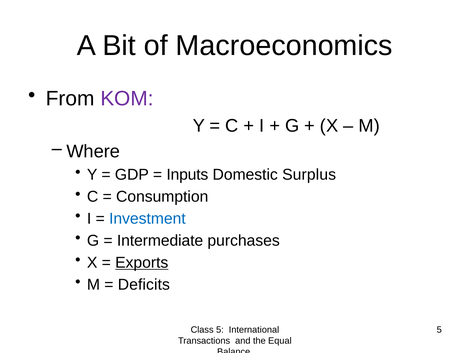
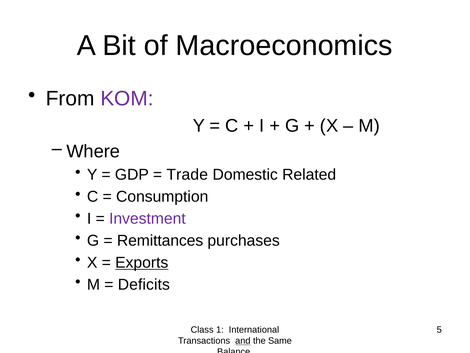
Inputs: Inputs -> Trade (187, 175)
Surplus: Surplus -> Related (309, 175)
Investment colour: blue -> purple (147, 218)
Intermediate: Intermediate -> Remittances (160, 240)
Class 5: 5 -> 1 (220, 329)
and underline: none -> present (243, 340)
Equal: Equal -> Same (280, 340)
